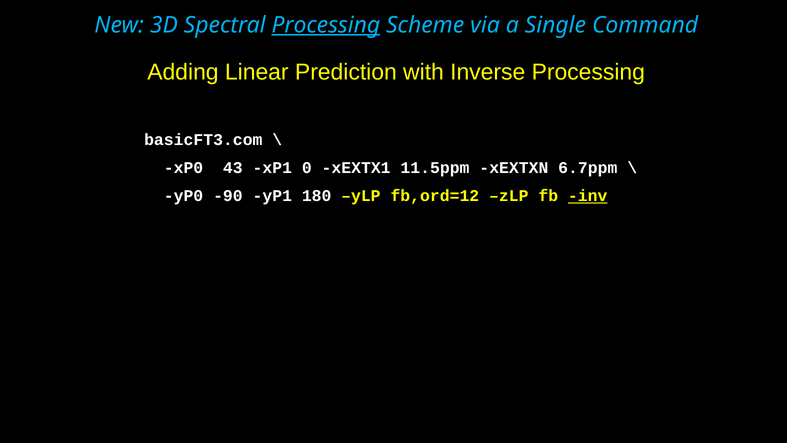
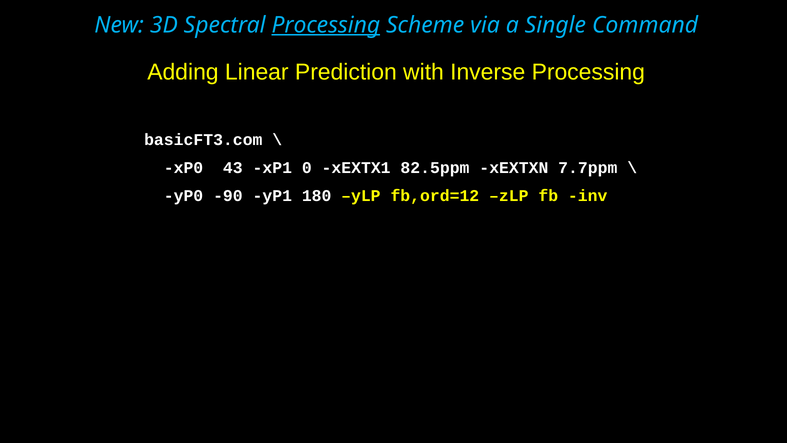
11.5ppm: 11.5ppm -> 82.5ppm (435, 168)
6.7ppm: 6.7ppm -> 7.7ppm (588, 168)
inv underline: present -> none (588, 196)
